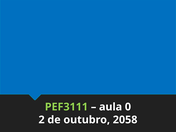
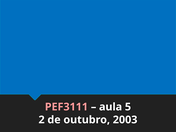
PEF3111 colour: light green -> pink (66, 107)
0: 0 -> 5 (128, 107)
2058: 2058 -> 2003 (125, 120)
